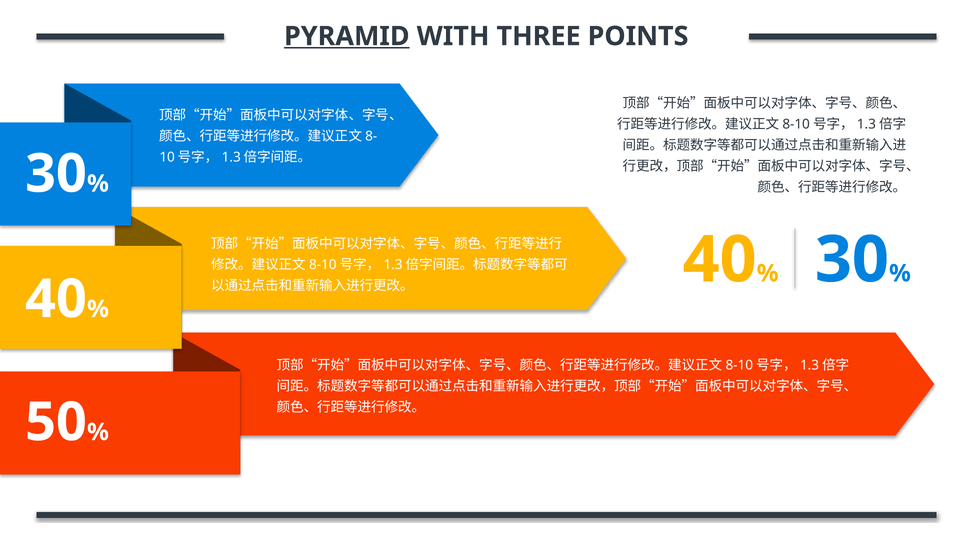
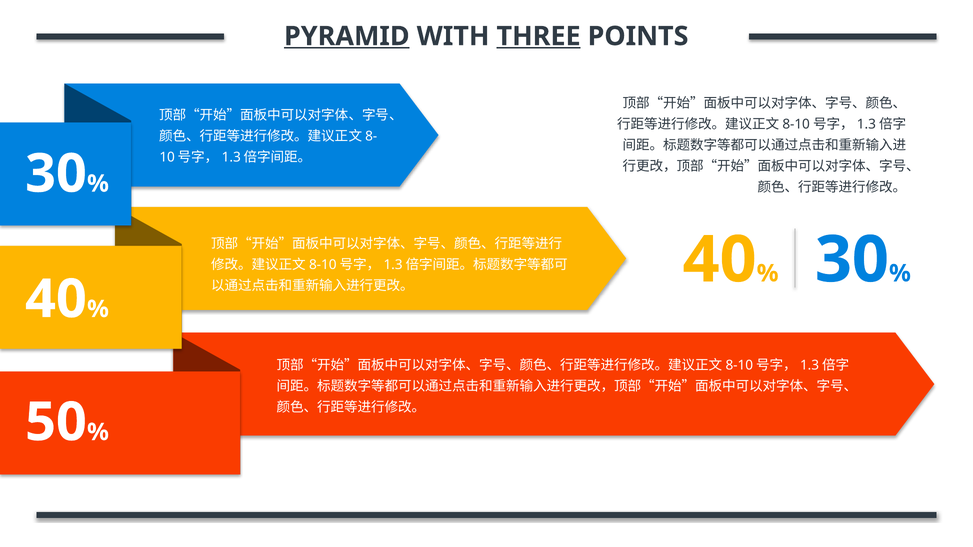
THREE underline: none -> present (539, 36)
